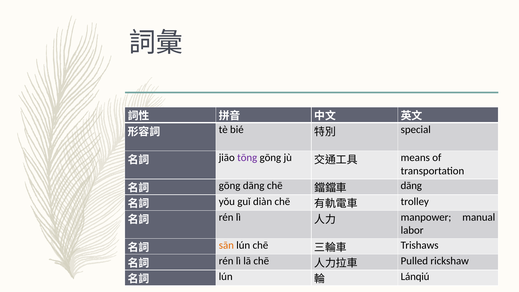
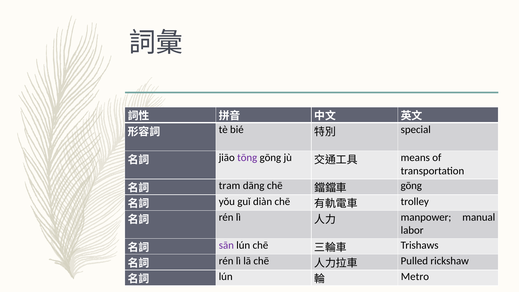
gōng: gōng -> tram (230, 186)
dāng: dāng -> gōng (411, 186)
sān colour: orange -> purple (226, 245)
Lánqiú: Lánqiú -> Metro (415, 277)
